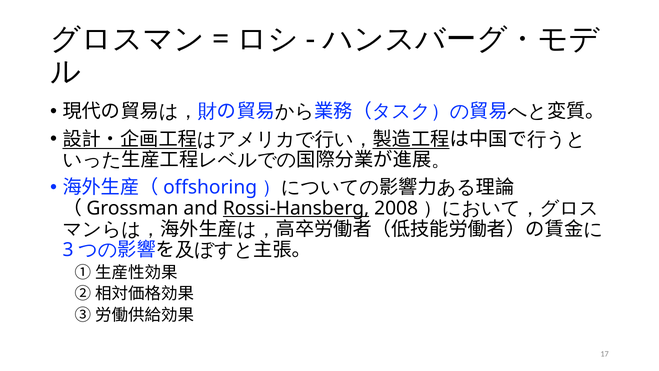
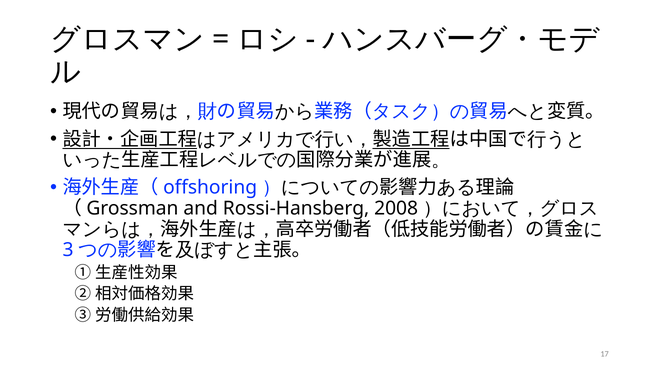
Rossi-Hansberg underline: present -> none (296, 208)
